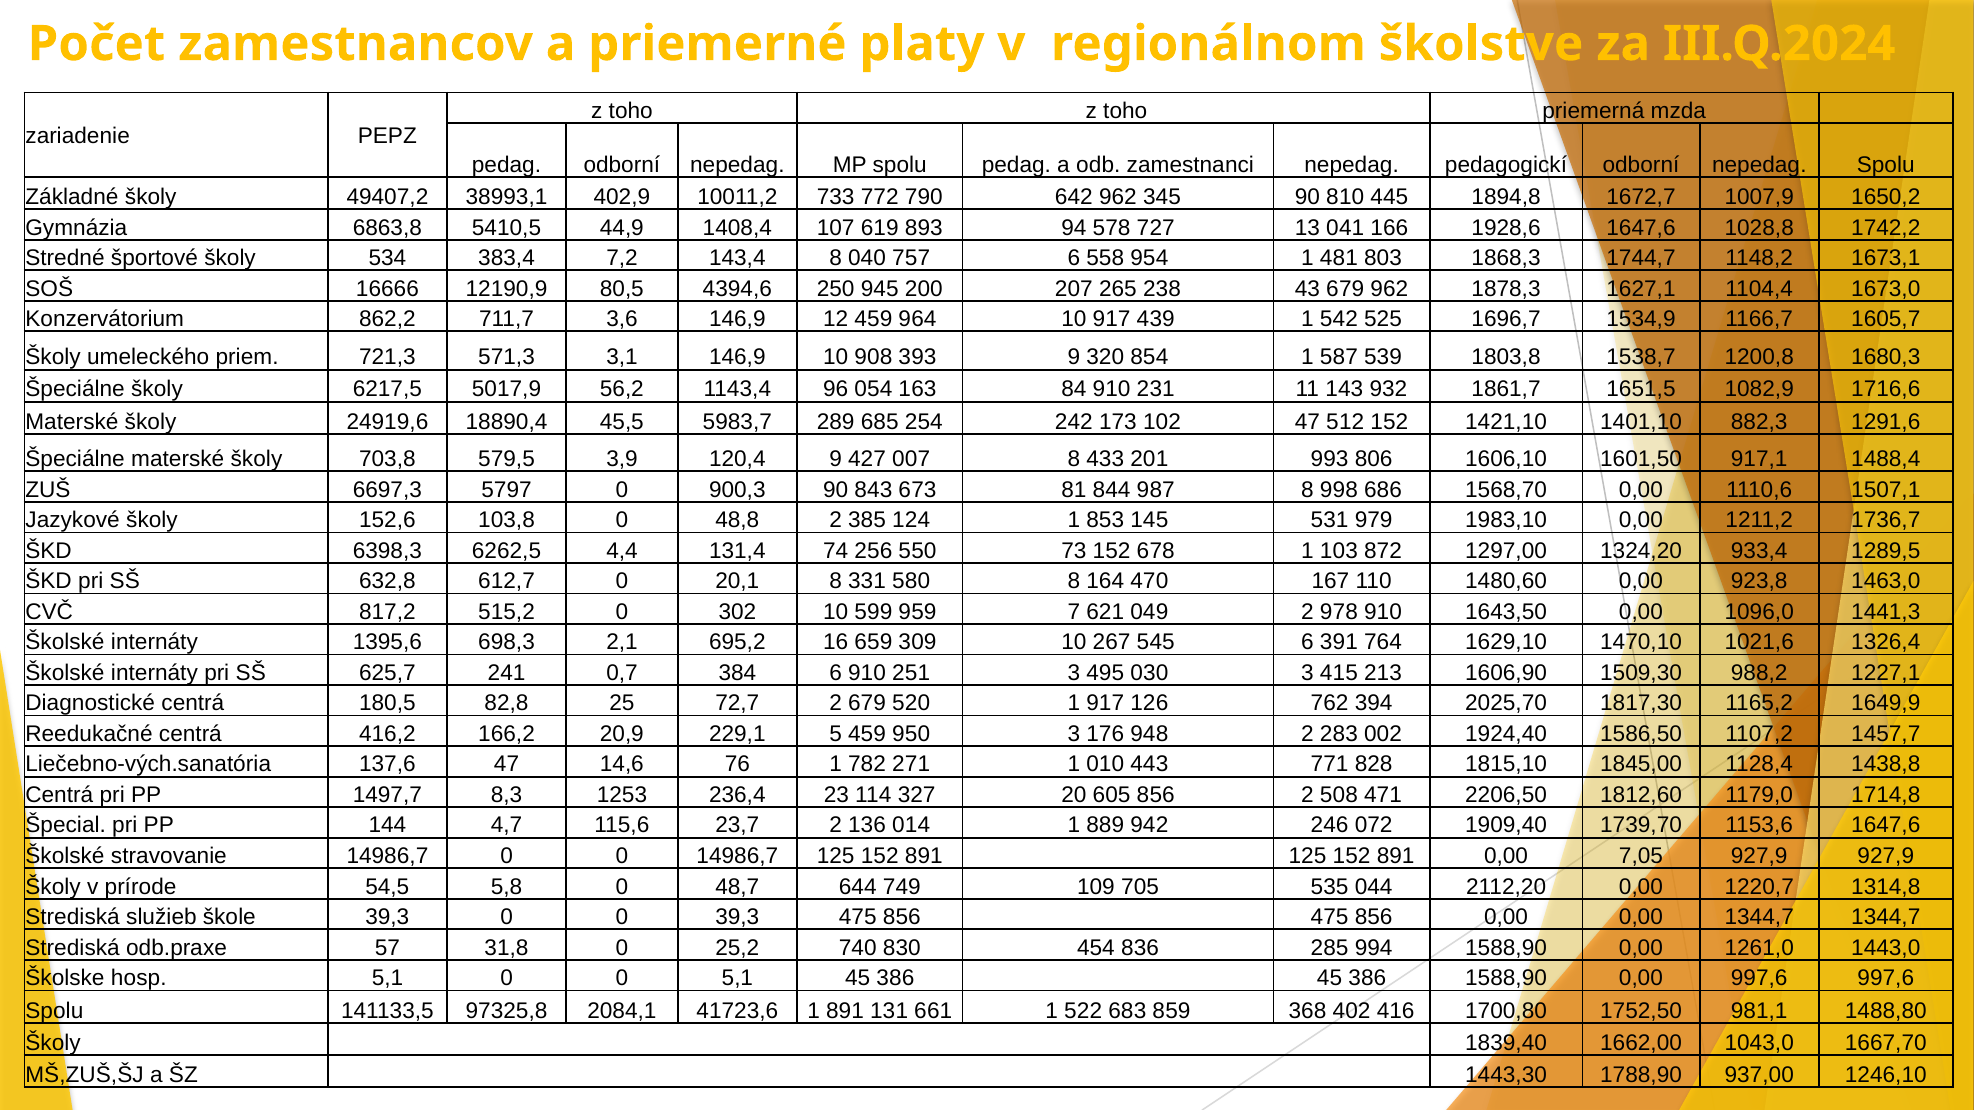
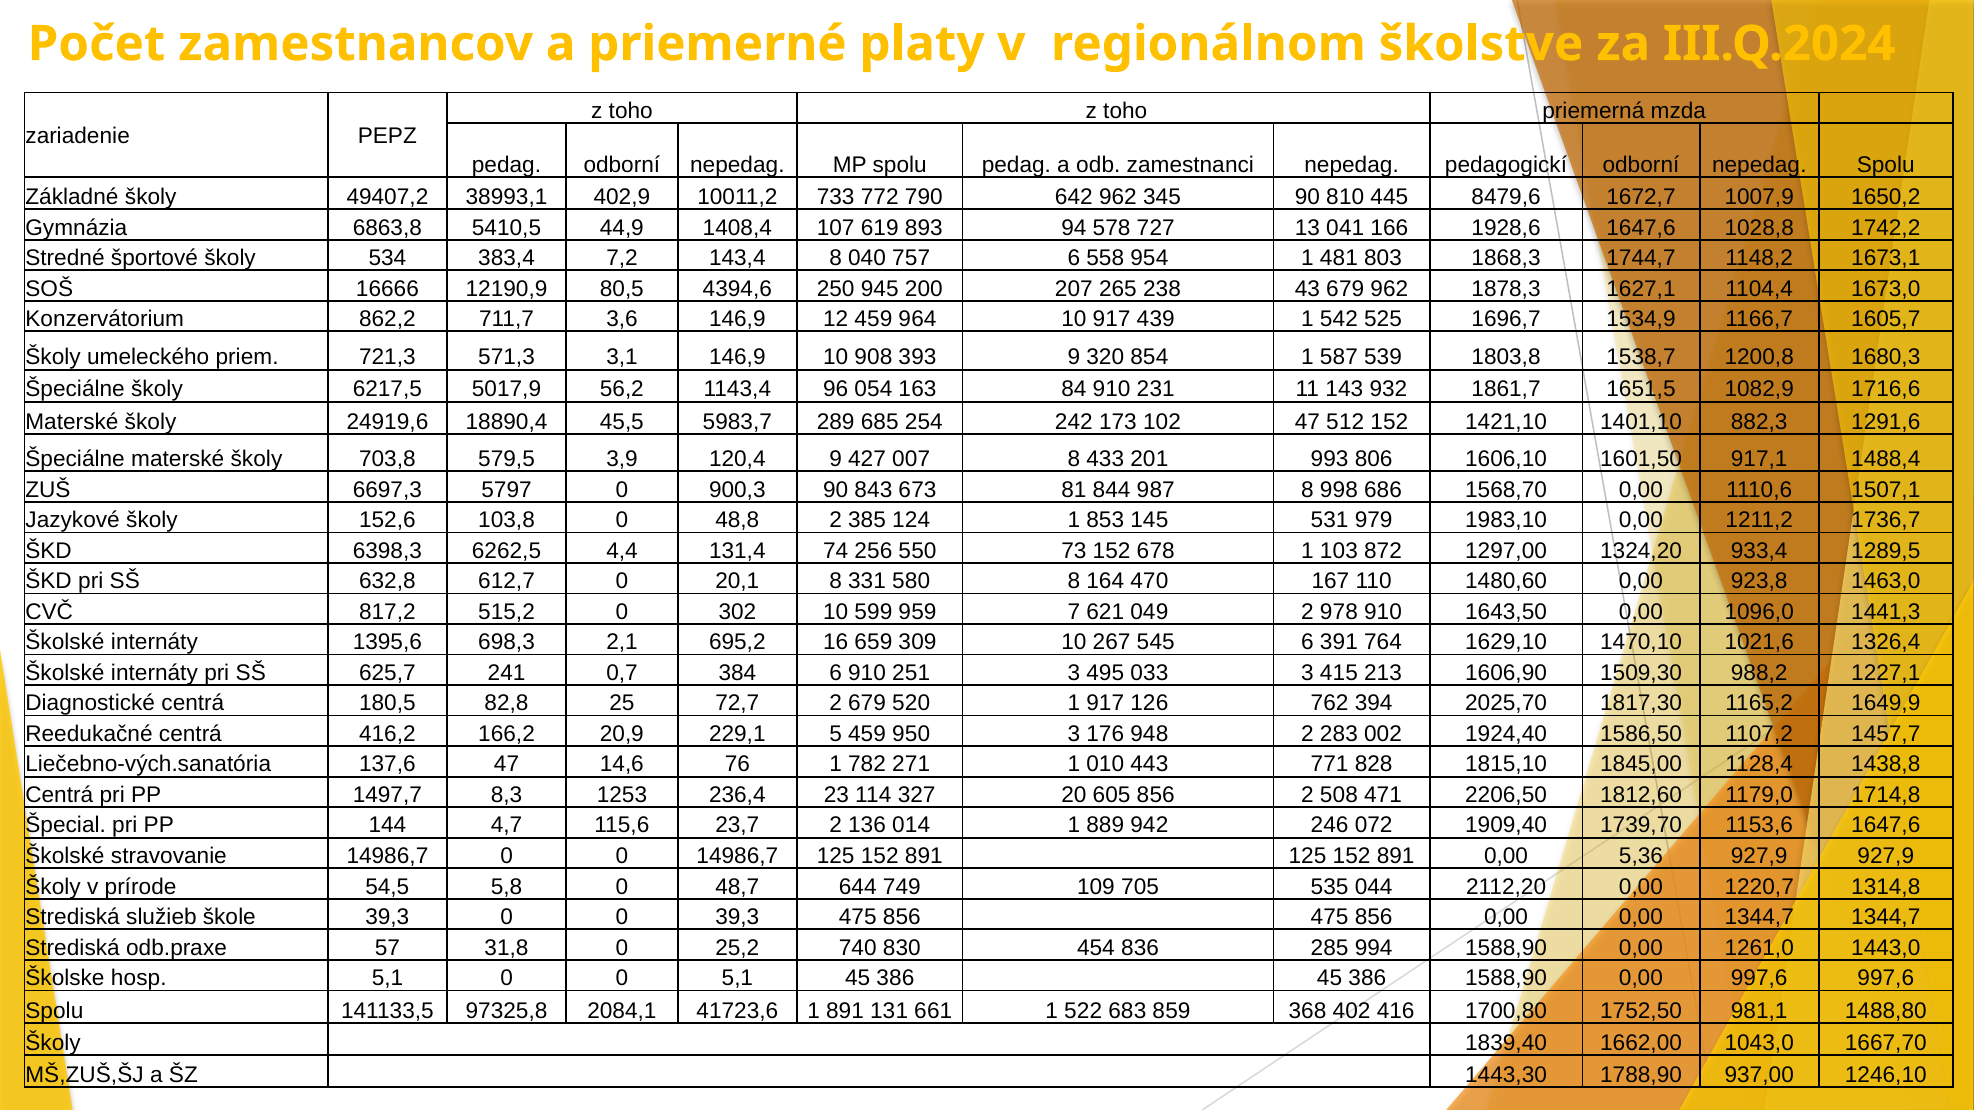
1894,8: 1894,8 -> 8479,6 (1506, 197)
030: 030 -> 033 (1149, 673)
7,05: 7,05 -> 5,36 (1641, 856)
